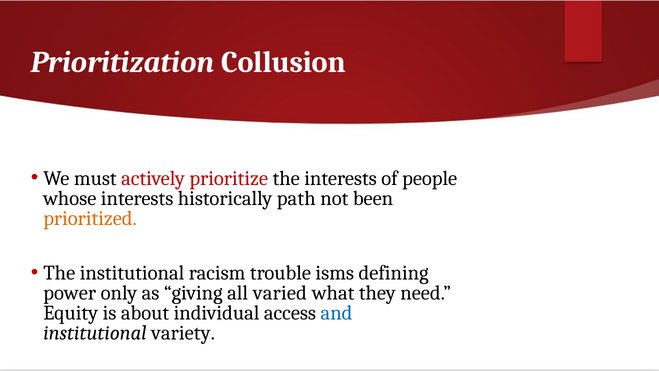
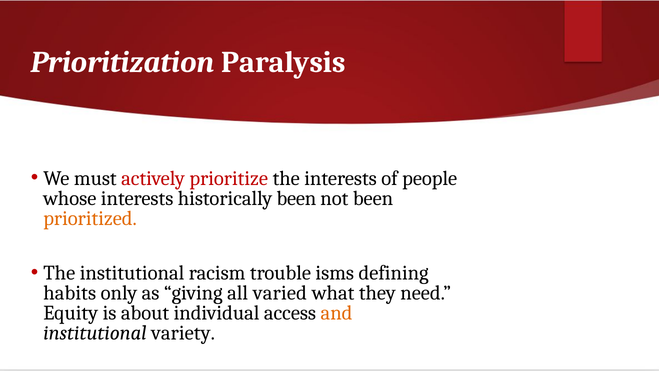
Collusion: Collusion -> Paralysis (283, 62)
historically path: path -> been (296, 198)
power: power -> habits (70, 293)
and colour: blue -> orange (337, 313)
